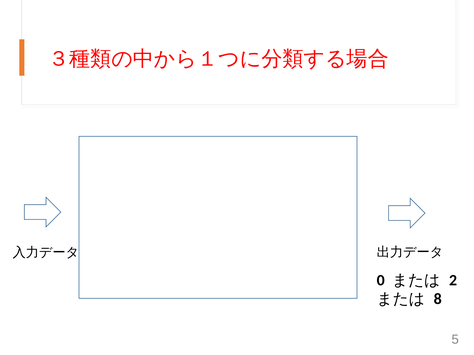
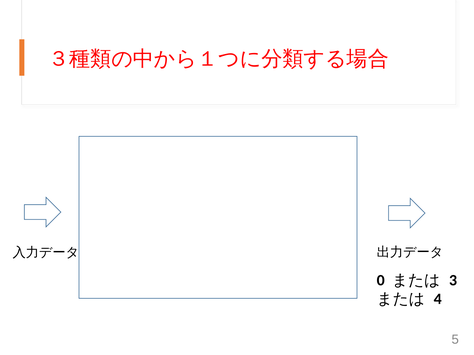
2: 2 -> 3 (453, 281)
8: 8 -> 4 (438, 300)
